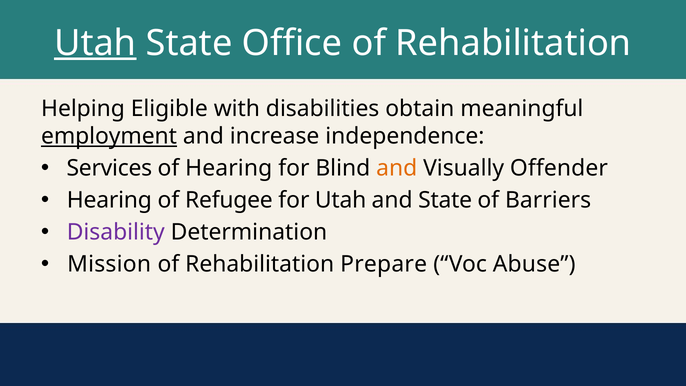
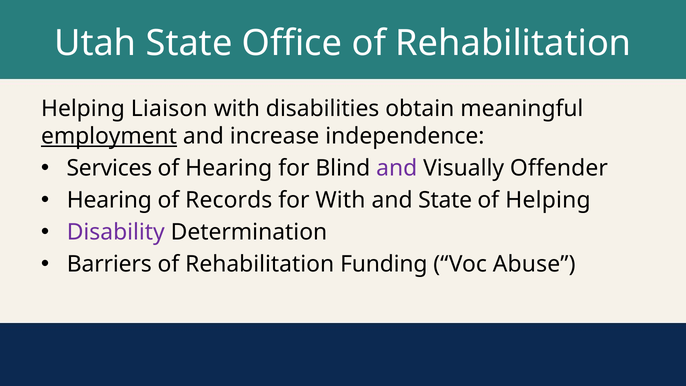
Utah underline: present -> none (95, 43)
Eligible: Eligible -> Liaison (169, 109)
and colour: orange -> purple (397, 168)
Refugee: Refugee -> Records (229, 200)
for Utah: Utah -> With (340, 200)
of Barriers: Barriers -> Helping (548, 200)
Mission: Mission -> Barriers (109, 264)
Prepare: Prepare -> Funding (384, 264)
